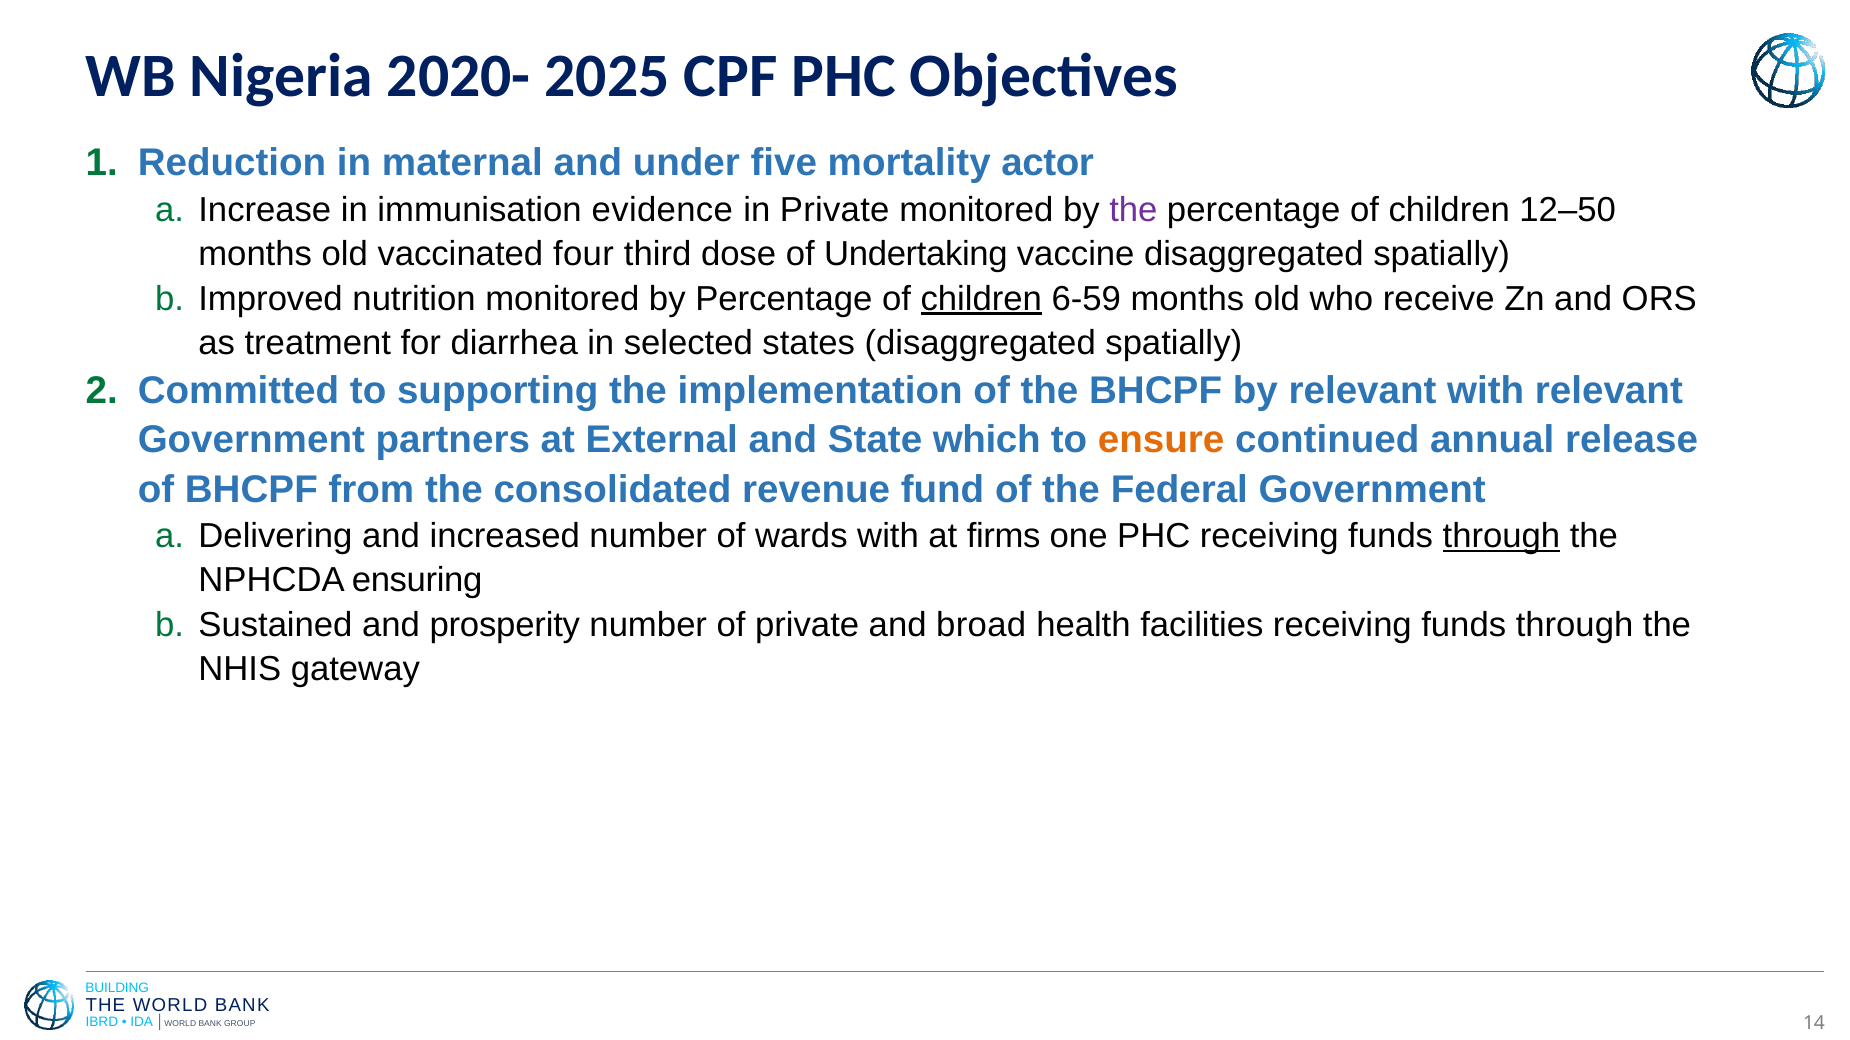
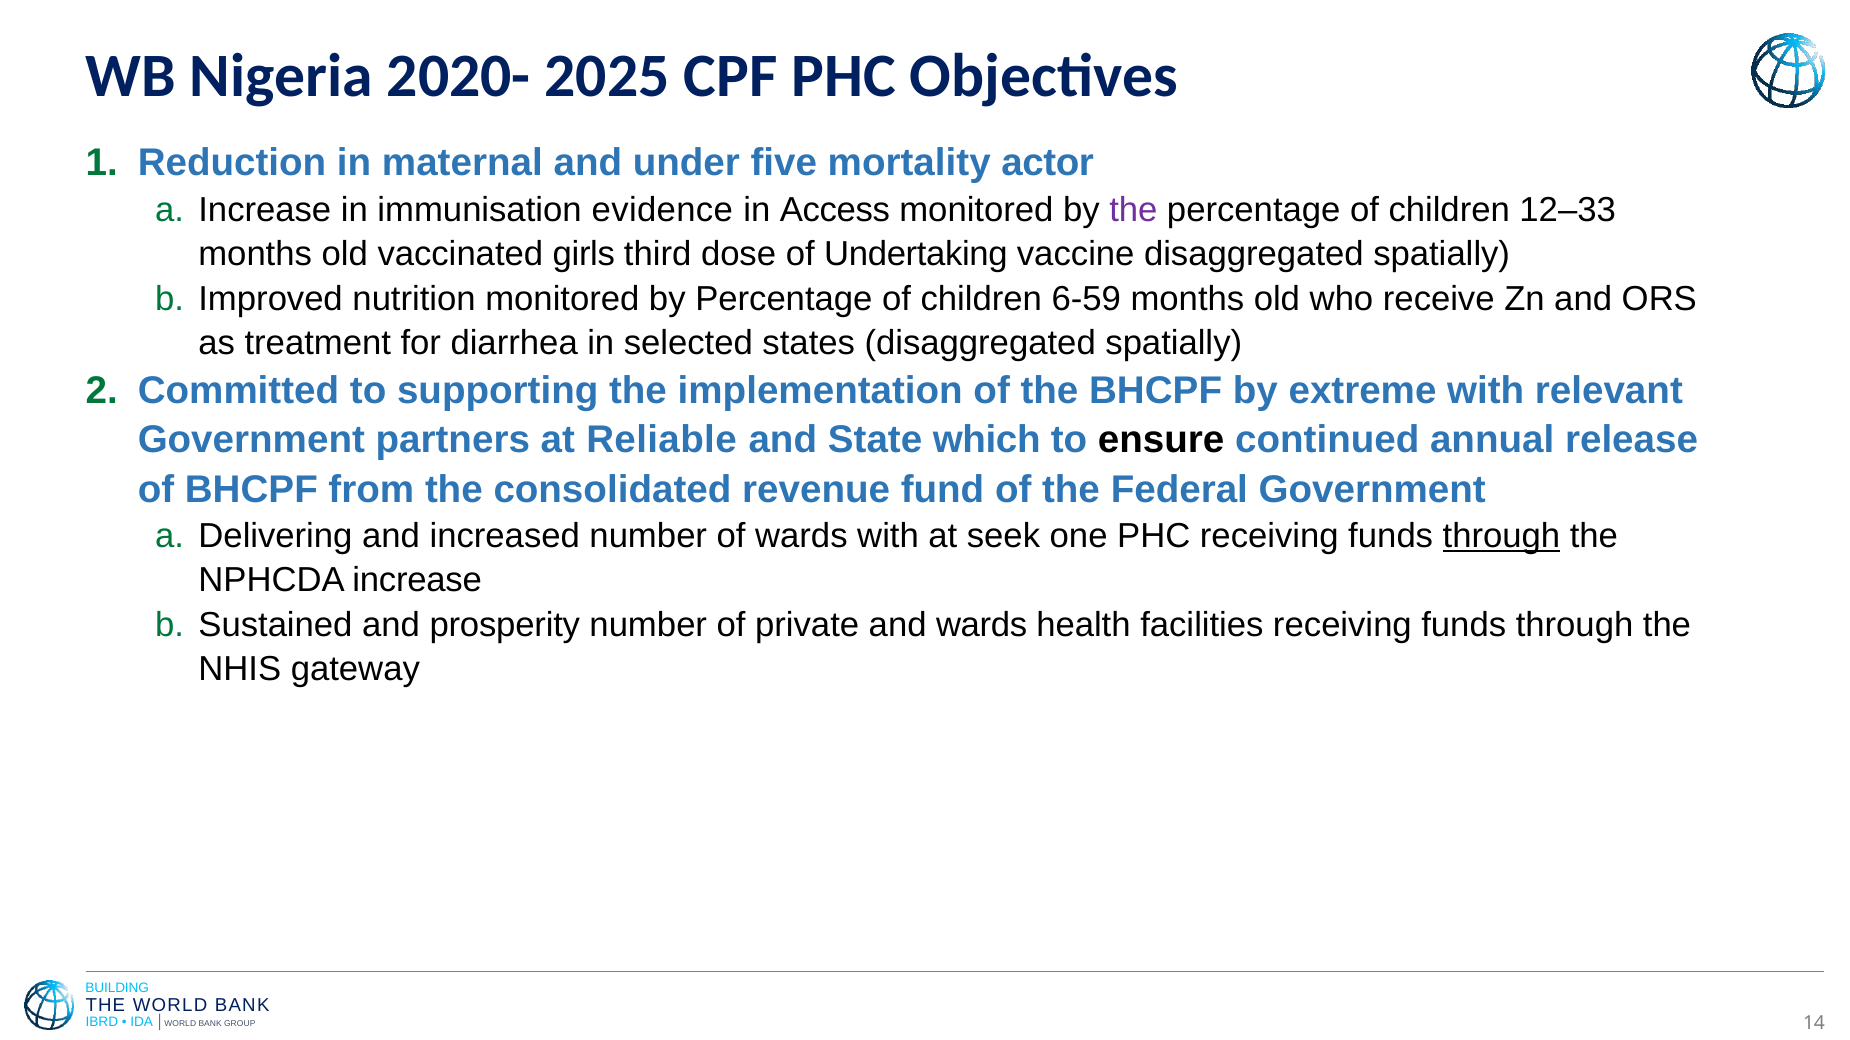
in Private: Private -> Access (835, 210)
12–50: 12–50 -> 12–33 (1568, 210)
four: four -> girls (584, 254)
children underline: present -> none (981, 299)
by relevant: relevant -> extreme (1363, 391)
External: External -> Reliable (661, 440)
ensure colour: orange -> black (1161, 440)
firms: firms -> seek (1003, 536)
NPHCDA ensuring: ensuring -> increase (417, 581)
and broad: broad -> wards (982, 625)
